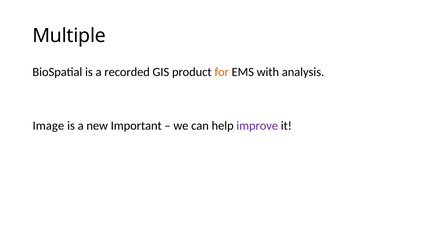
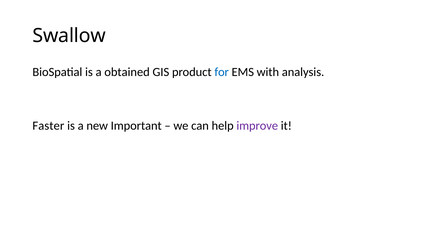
Multiple: Multiple -> Swallow (69, 36)
recorded: recorded -> obtained (127, 72)
for colour: orange -> blue (222, 72)
Image: Image -> Faster (48, 126)
